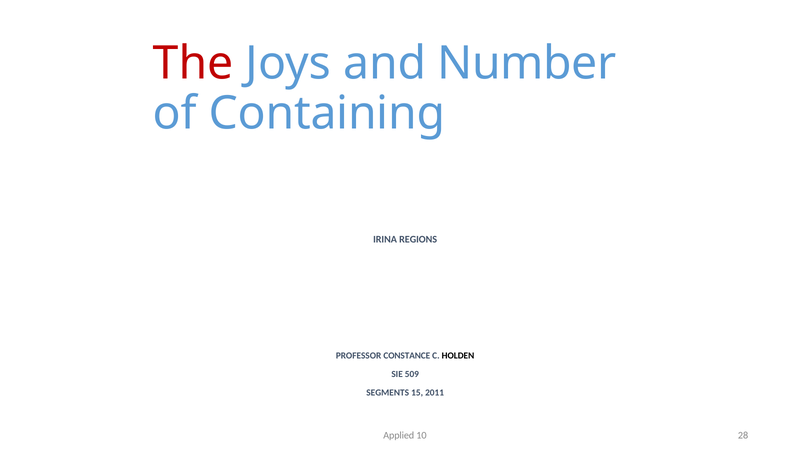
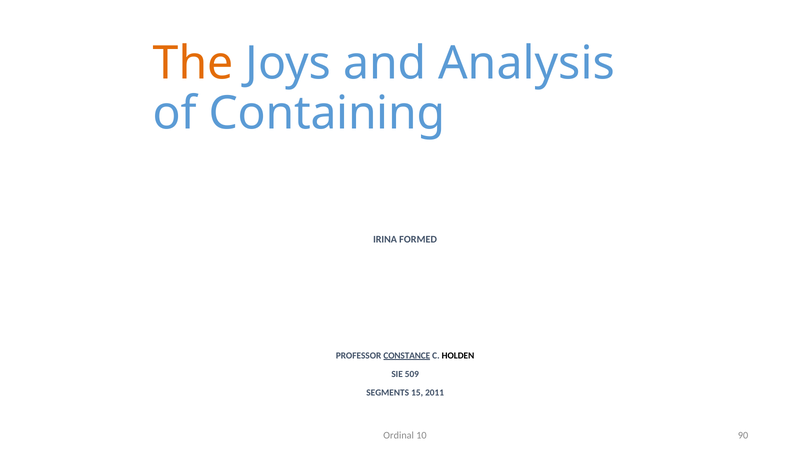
The colour: red -> orange (193, 63)
Number: Number -> Analysis (527, 63)
REGIONS: REGIONS -> FORMED (418, 239)
CONSTANCE underline: none -> present (407, 355)
Applied: Applied -> Ordinal (399, 435)
28: 28 -> 90 (743, 435)
